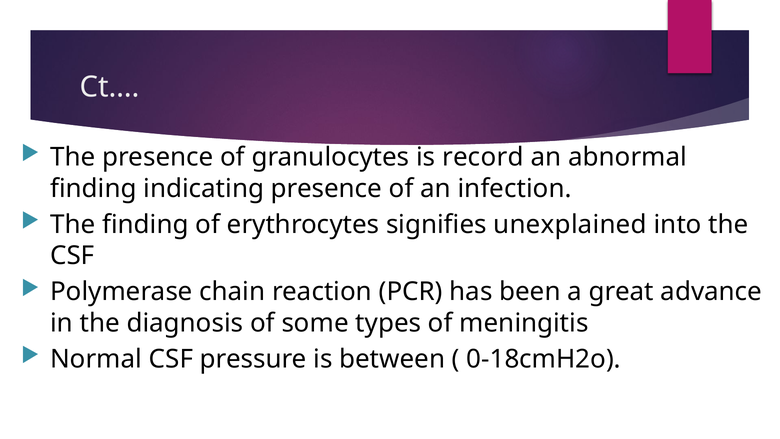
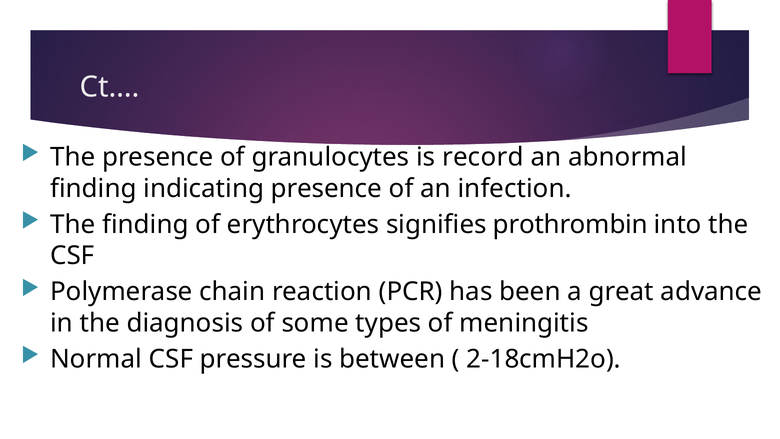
unexplained: unexplained -> prothrombin (570, 224)
0-18cmH2o: 0-18cmH2o -> 2-18cmH2o (544, 359)
